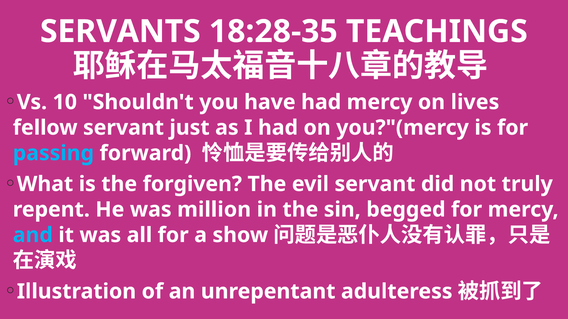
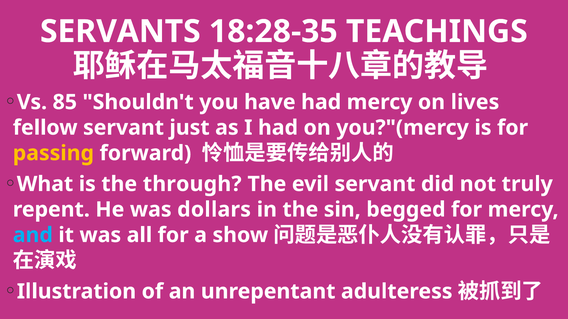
10: 10 -> 85 (65, 102)
passing colour: light blue -> yellow (53, 153)
forgiven: forgiven -> through (192, 184)
million: million -> dollars (214, 210)
